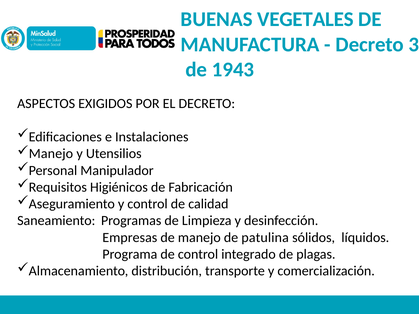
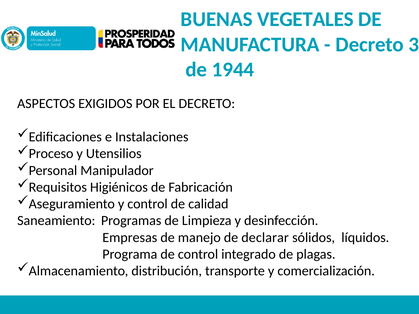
1943: 1943 -> 1944 (233, 70)
Manejo: Manejo -> Proceso (51, 154)
patulina: patulina -> declarar (265, 238)
